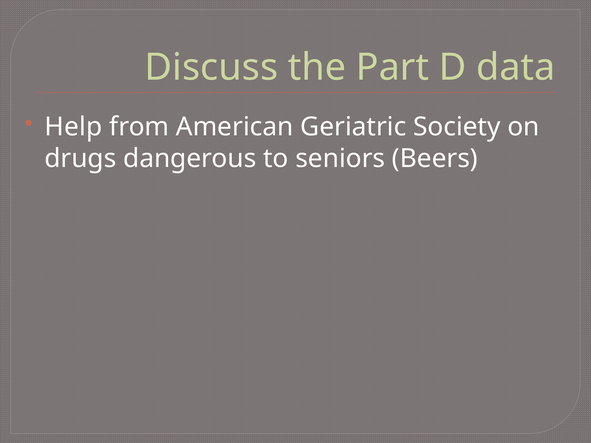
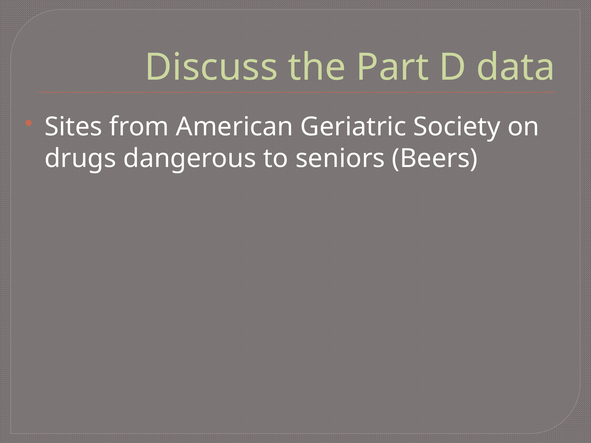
Help: Help -> Sites (73, 127)
